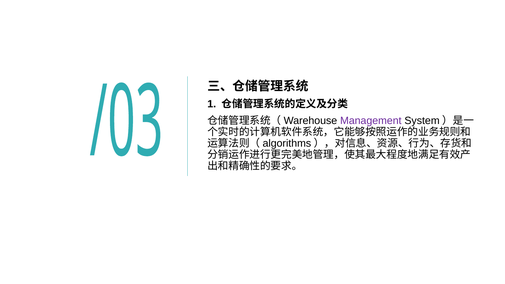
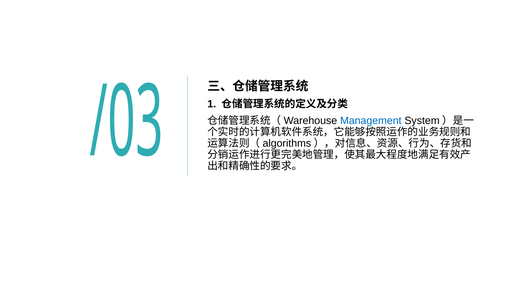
Management colour: purple -> blue (371, 121)
